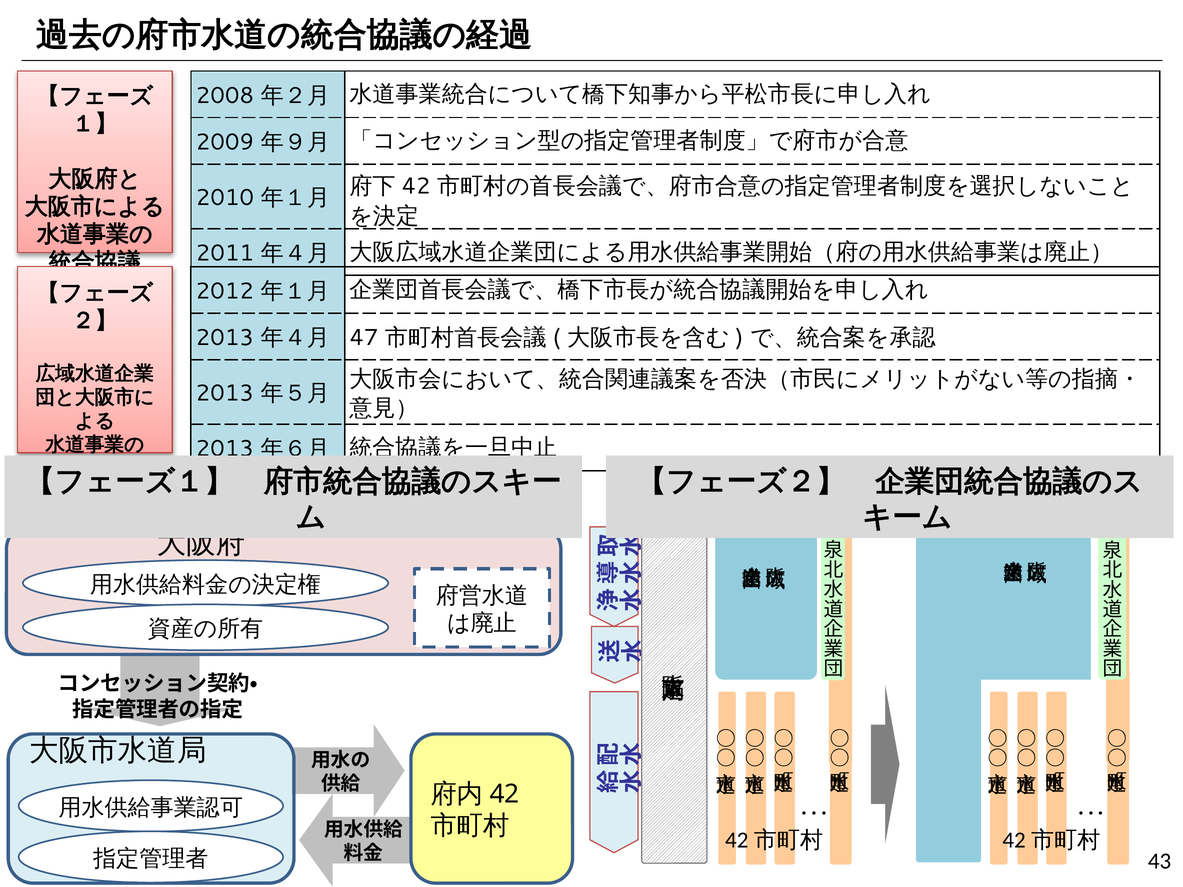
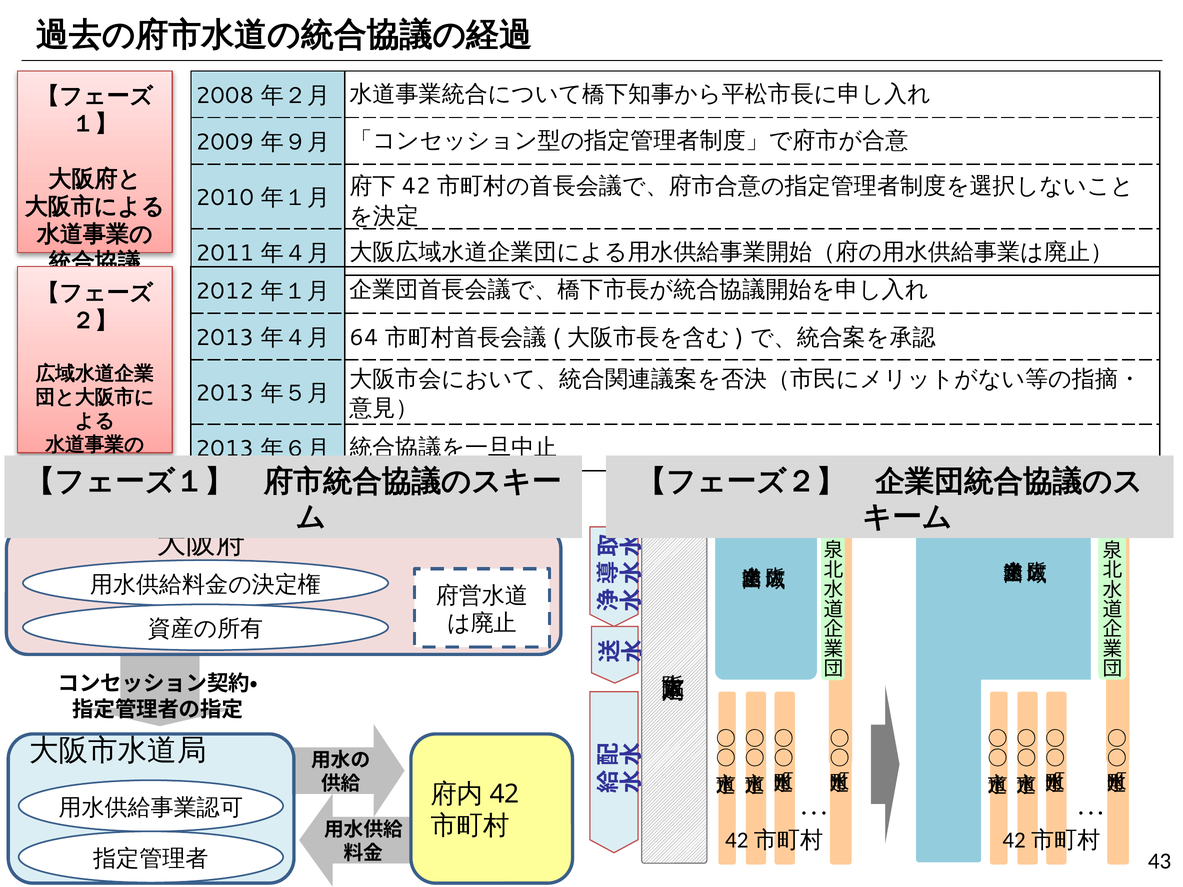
47: 47 -> 64 (364, 338)
